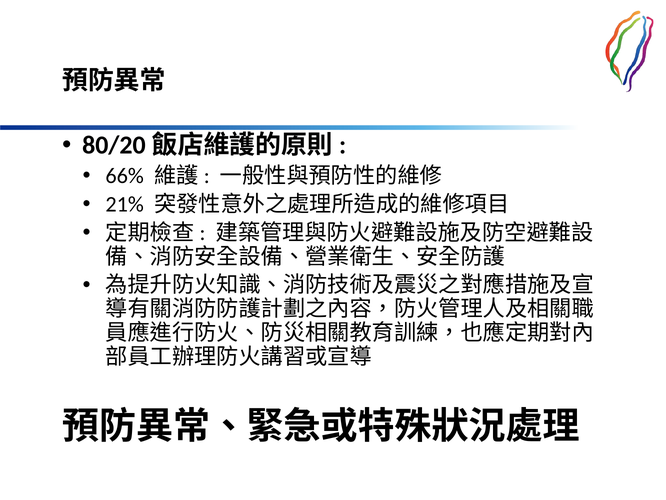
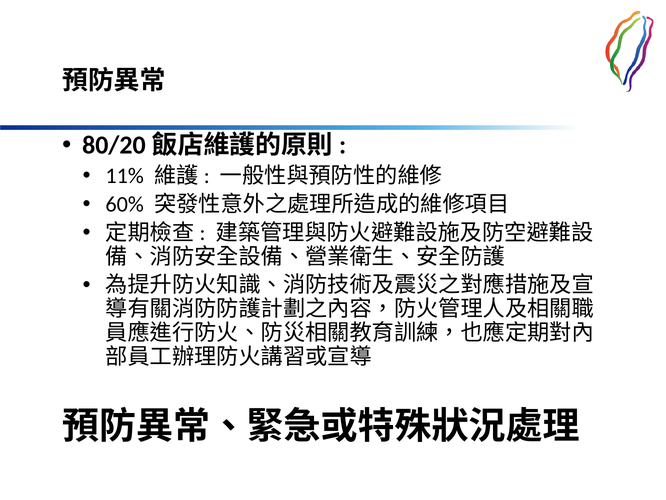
66%: 66% -> 11% (125, 176)
21%: 21% -> 60% (125, 204)
